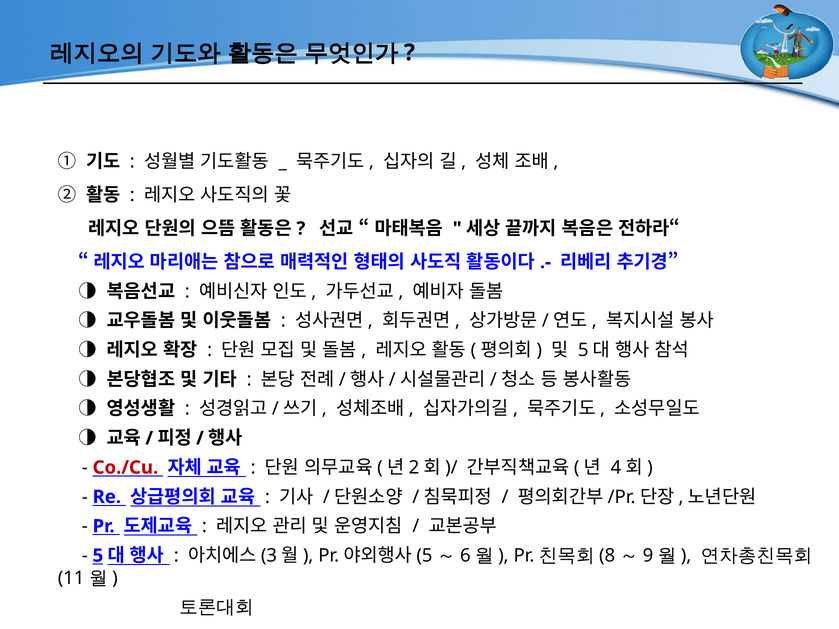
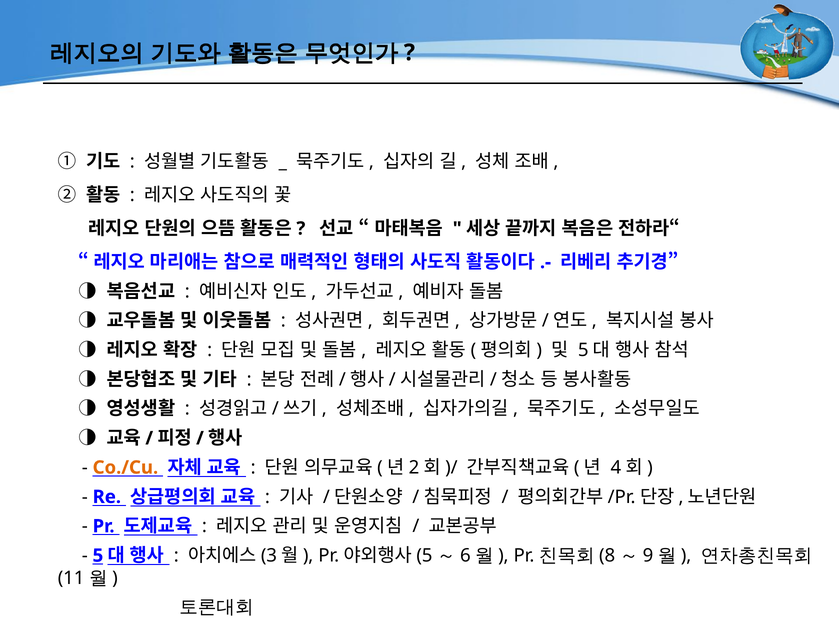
Co./Cu colour: red -> orange (125, 468)
